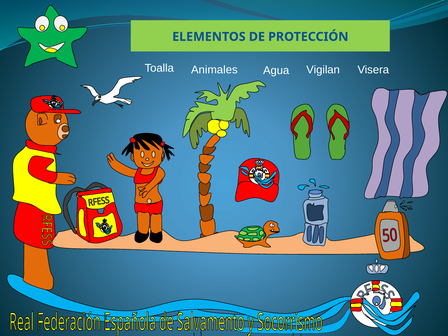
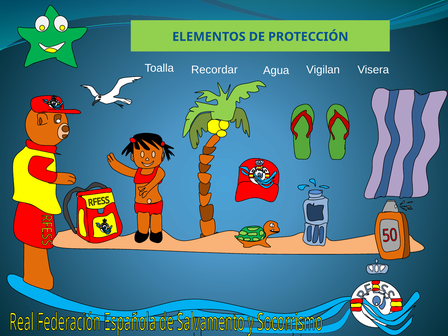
Animales: Animales -> Recordar (214, 70)
